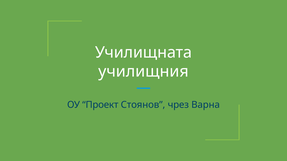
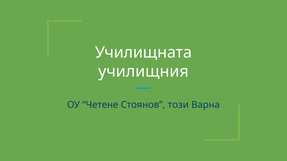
Проект: Проект -> Четене (100, 105)
чрез: чрез -> този (178, 105)
